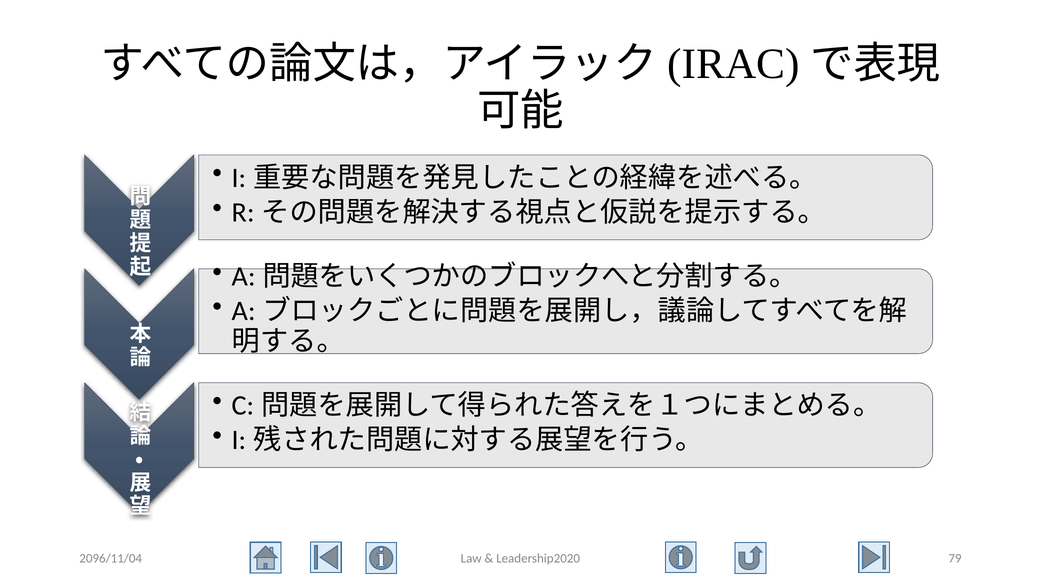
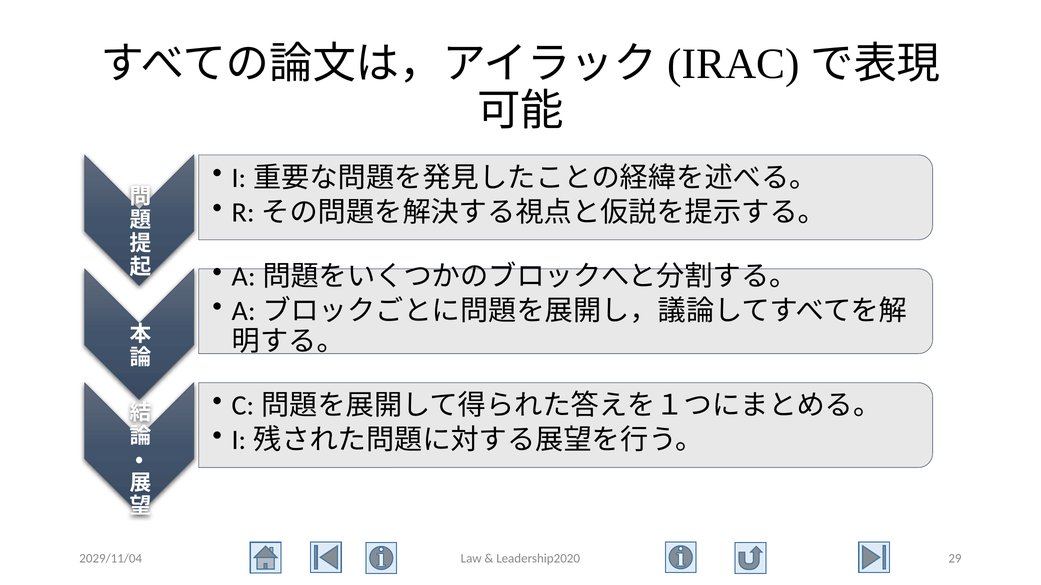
2096/11/04: 2096/11/04 -> 2029/11/04 (111, 559)
79: 79 -> 29 (955, 559)
